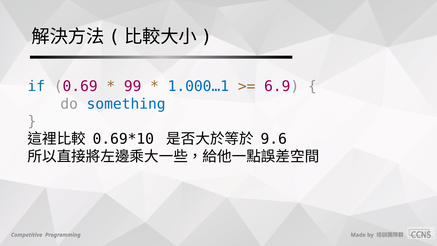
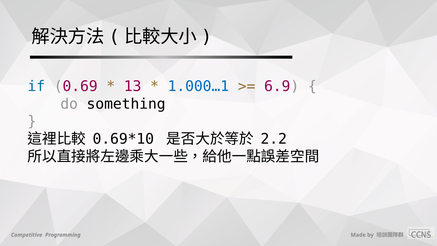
99: 99 -> 13 (133, 86)
something colour: blue -> black (126, 104)
9.6: 9.6 -> 2.2 (274, 139)
